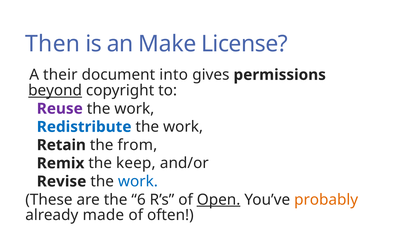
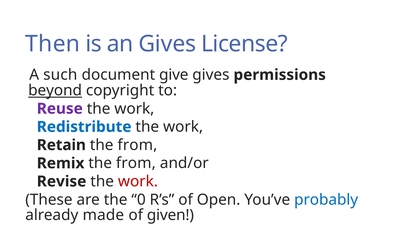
an Make: Make -> Gives (167, 44)
their: their -> such (60, 75)
into: into -> give (174, 75)
Remix the keep: keep -> from (136, 163)
work colour: blue -> red (138, 181)
6: 6 -> 0 (139, 200)
Open underline: present -> none (219, 200)
probably colour: orange -> blue (326, 200)
often: often -> given (170, 215)
